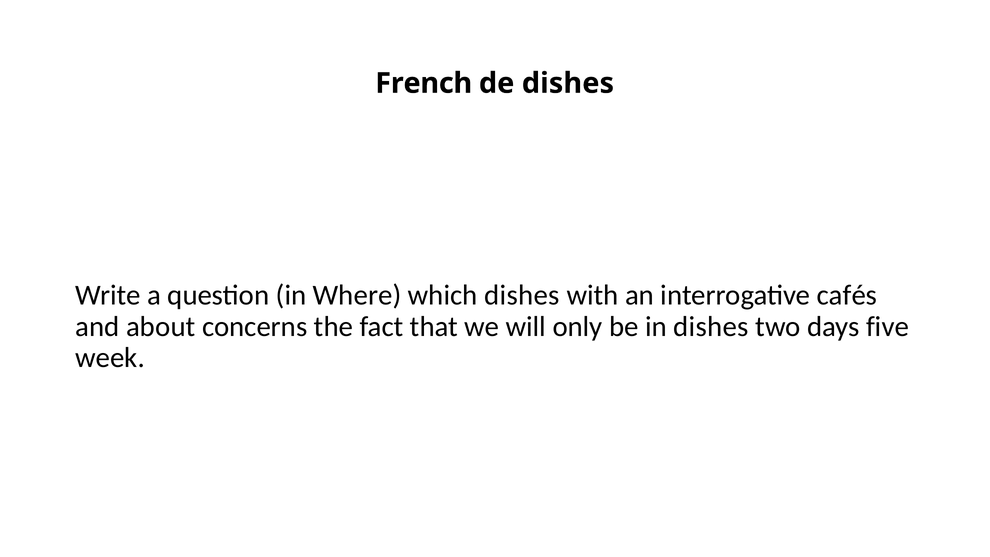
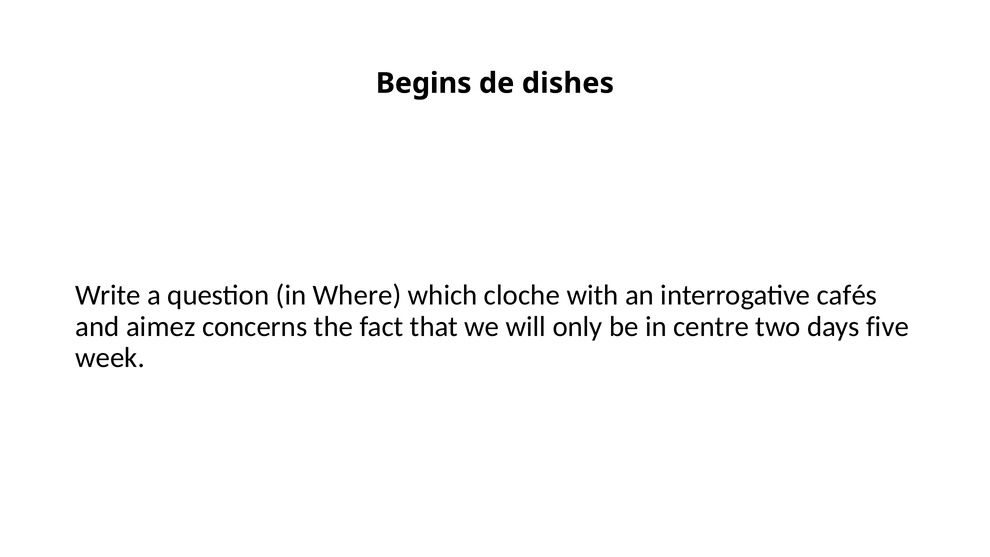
French: French -> Begins (424, 83)
which dishes: dishes -> cloche (522, 295)
about: about -> aimez (161, 327)
in dishes: dishes -> centre (711, 327)
